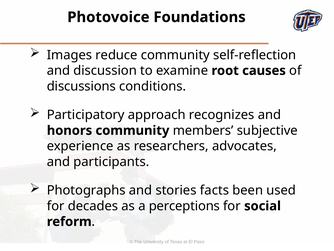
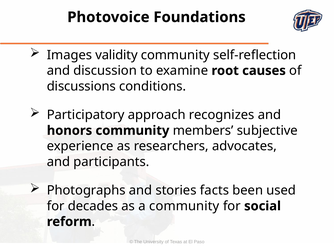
reduce: reduce -> validity (116, 55)
a perceptions: perceptions -> community (184, 206)
